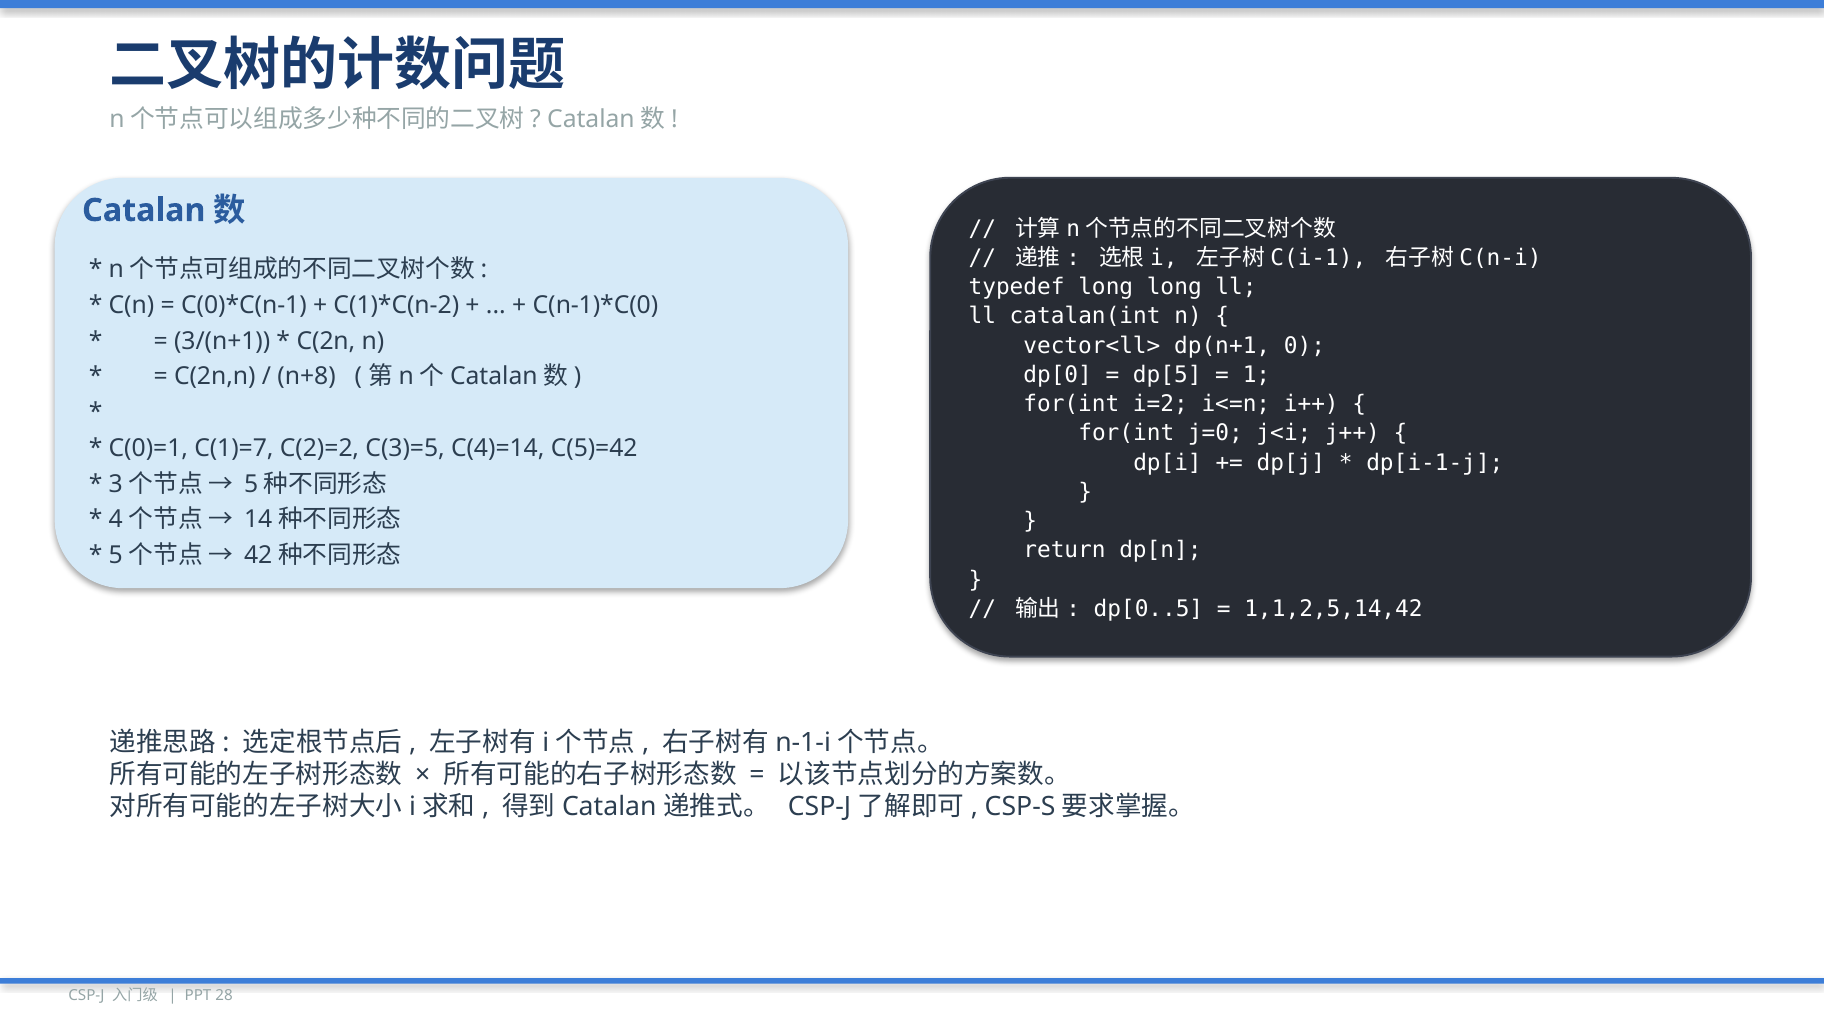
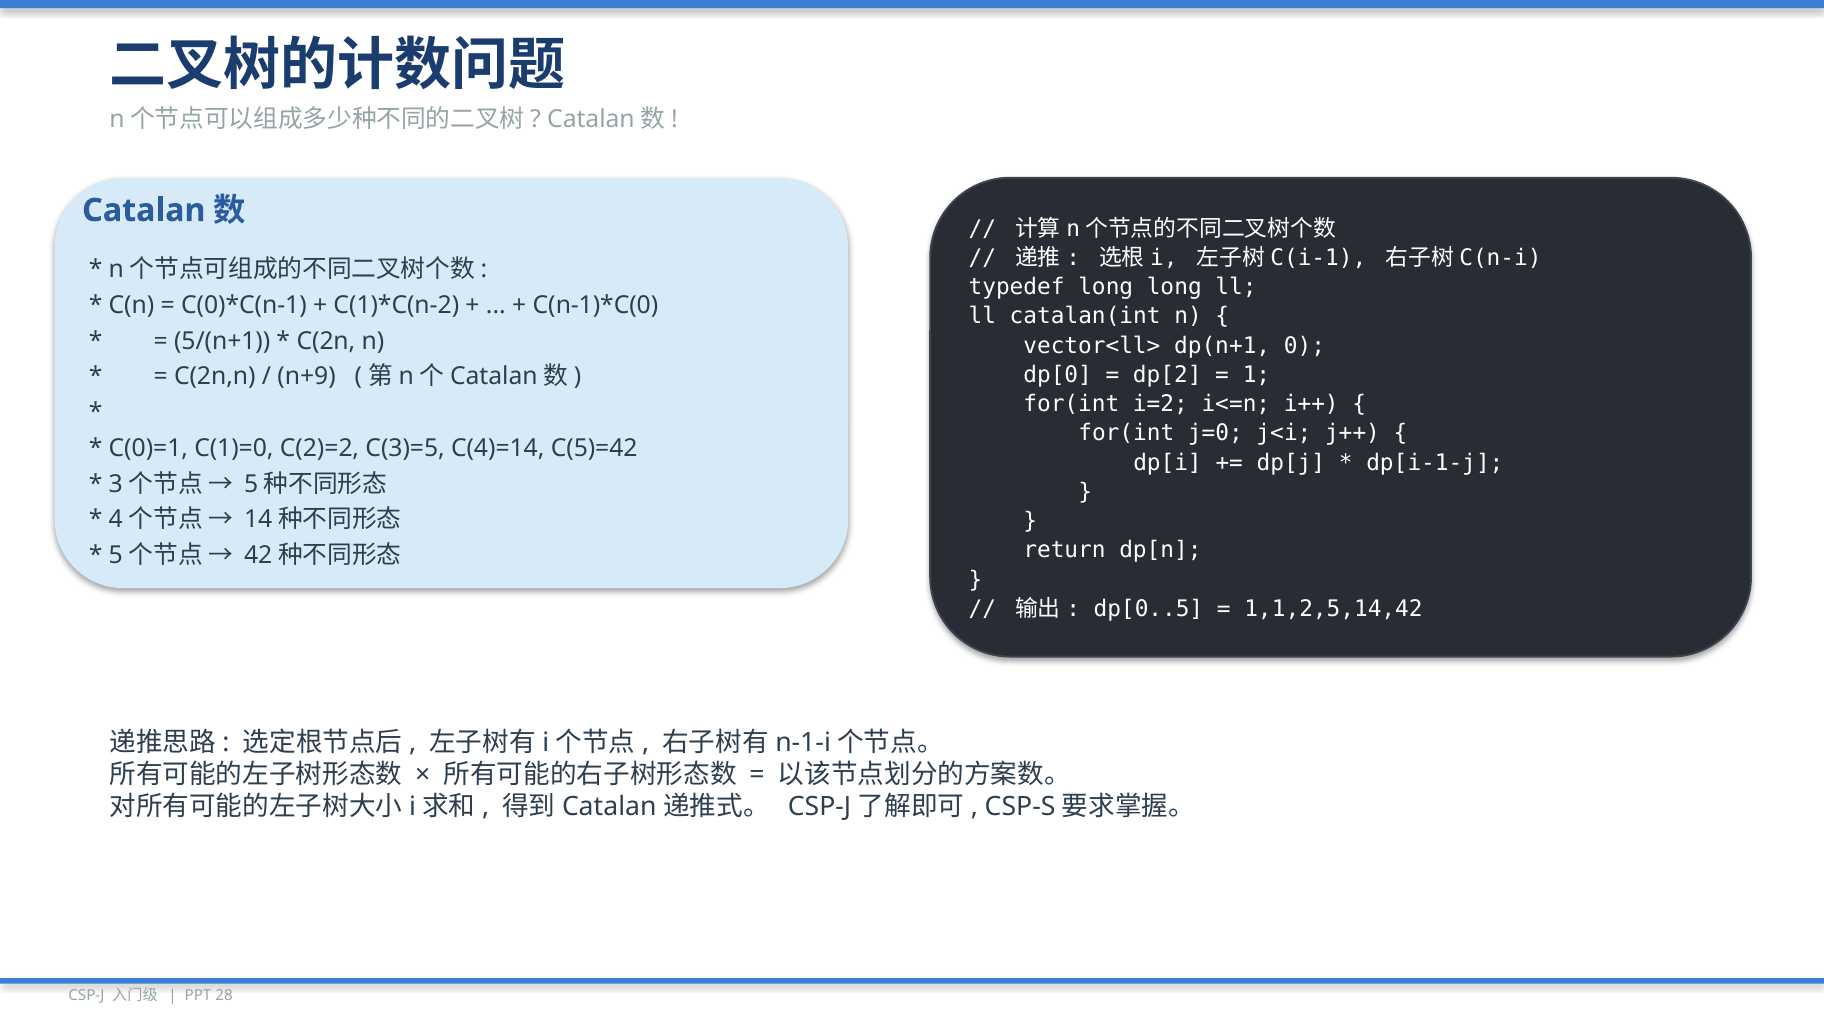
3/(n+1: 3/(n+1 -> 5/(n+1 (222, 341)
dp[5: dp[5 -> dp[2 (1167, 375)
n+8: n+8 -> n+9 (307, 377)
C(1)=7: C(1)=7 -> C(1)=0 (234, 448)
